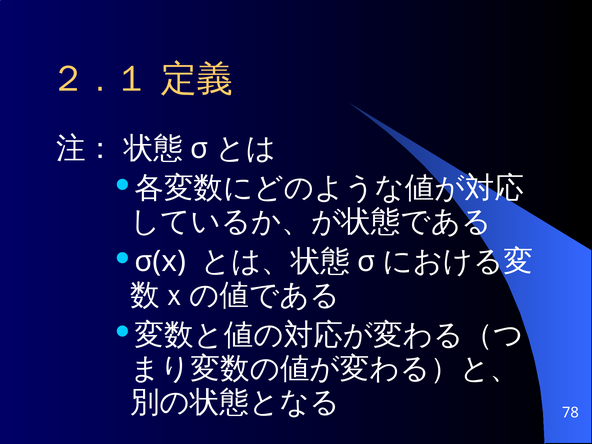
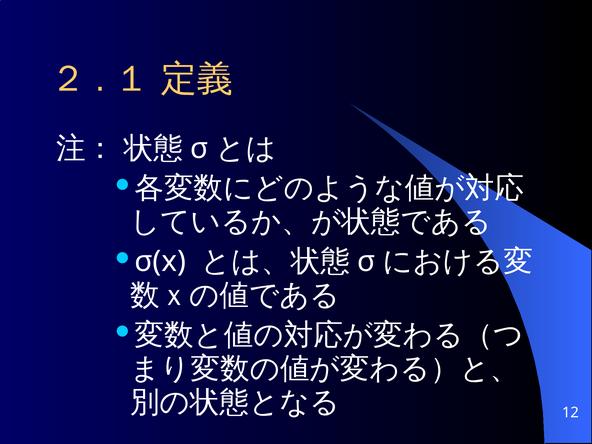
78: 78 -> 12 (570, 412)
